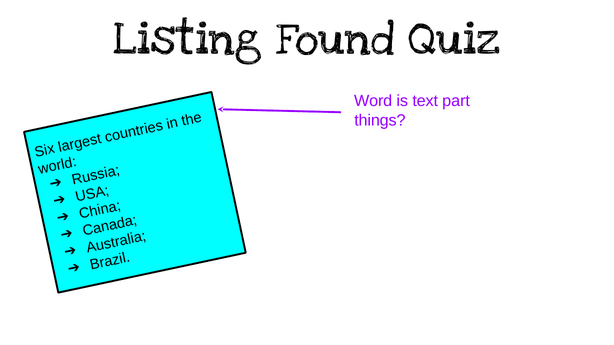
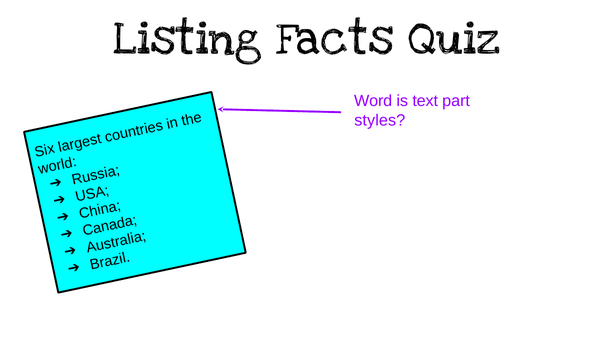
Found: Found -> Facts (335, 38)
things: things -> styles (380, 121)
